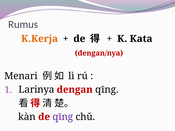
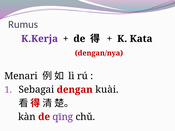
K.Kerja colour: orange -> purple (40, 39)
Larinya: Larinya -> Sebagai (36, 90)
dengan qīng: qīng -> kuài (107, 90)
